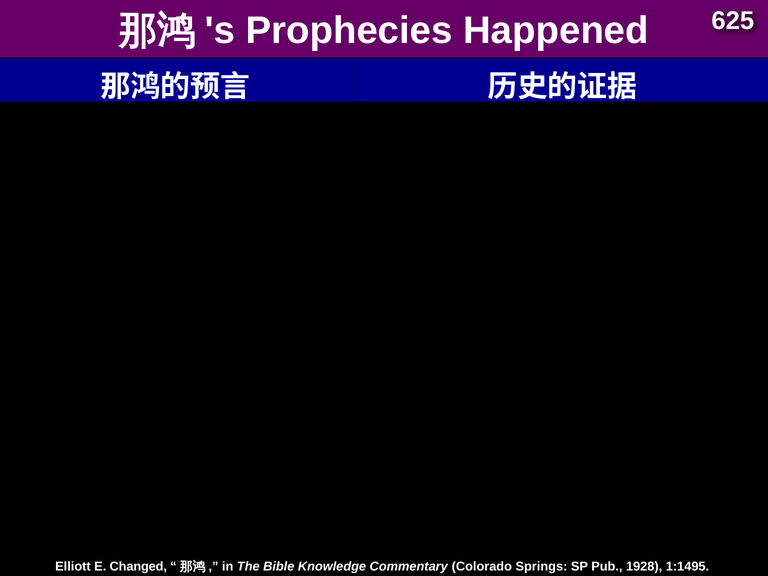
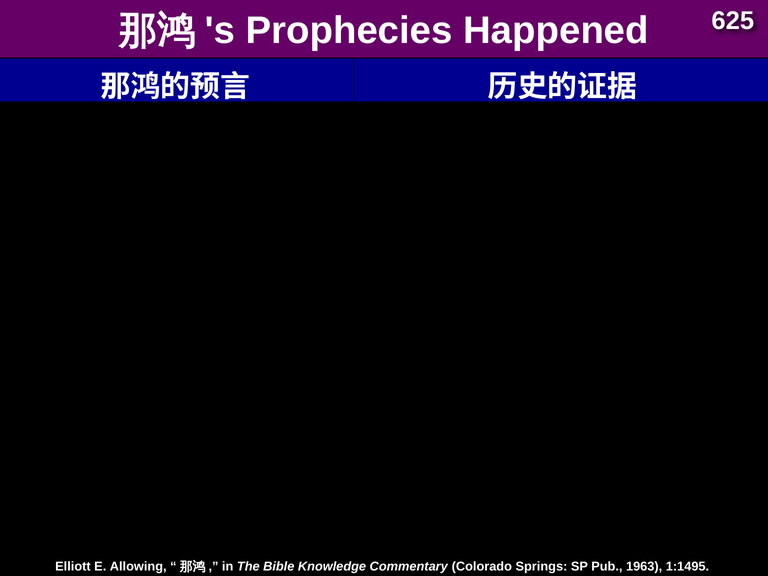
Changed: Changed -> Allowing (138, 566)
1928: 1928 -> 1963 (644, 566)
